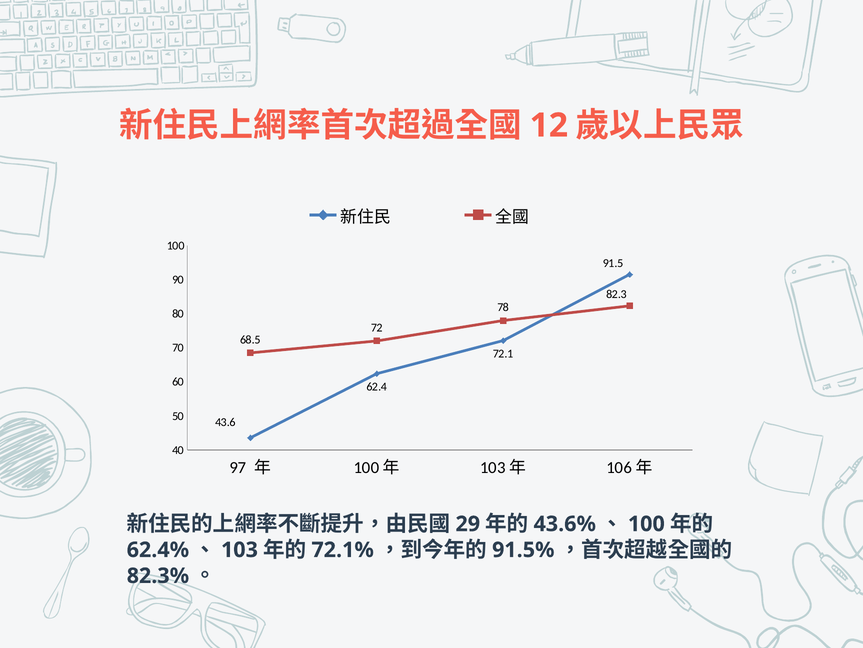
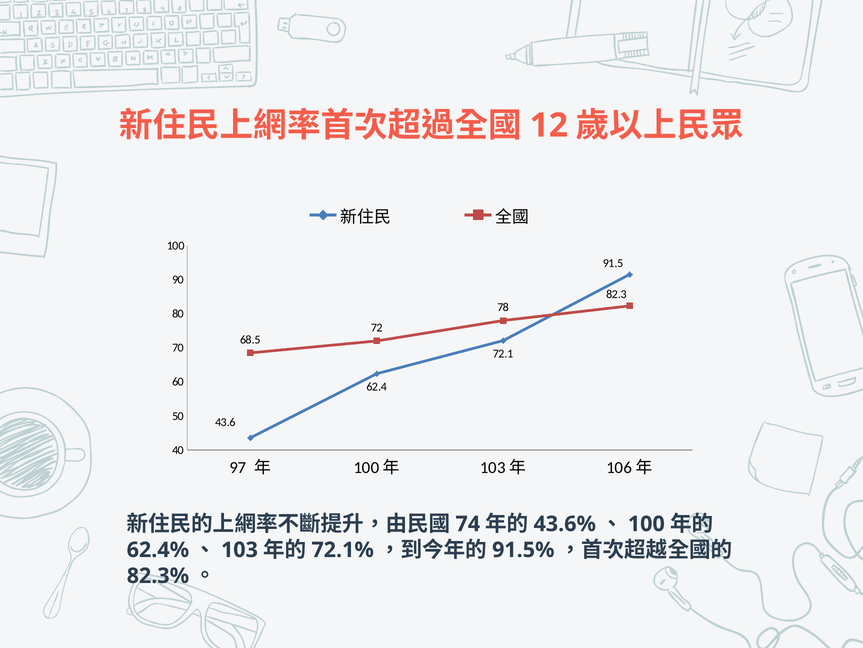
29: 29 -> 74 (468, 523)
